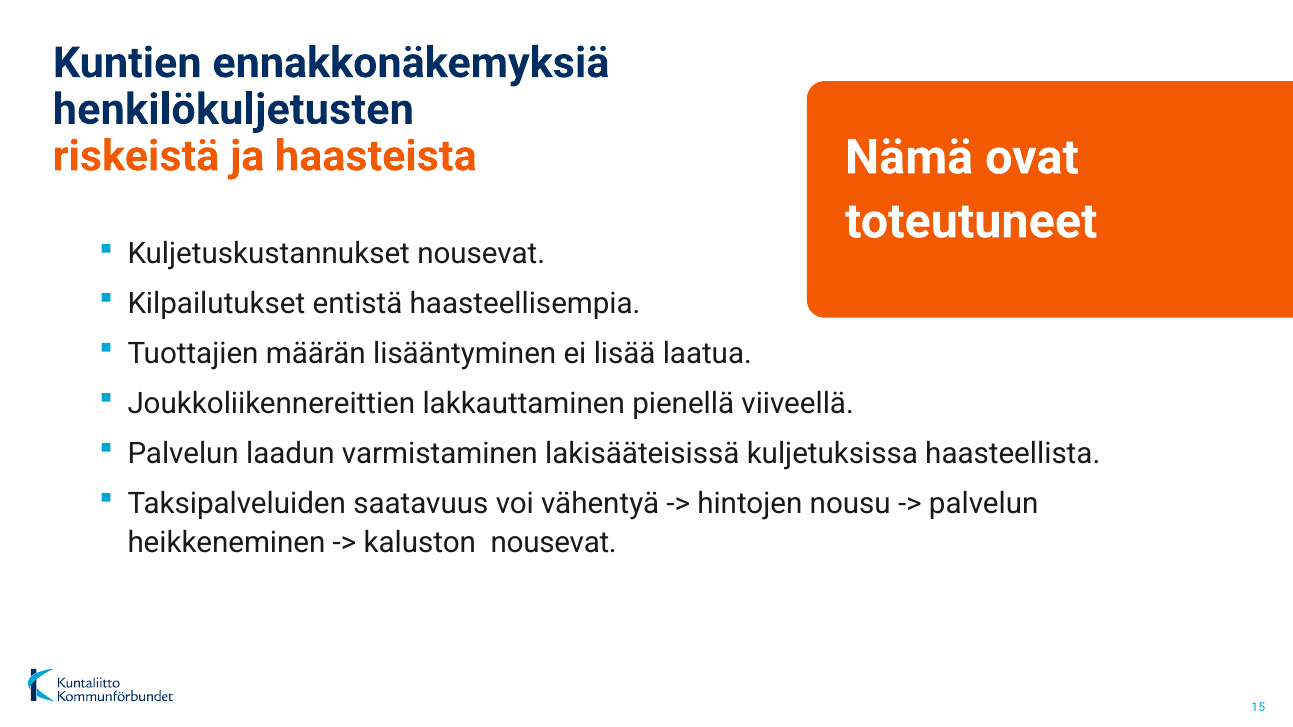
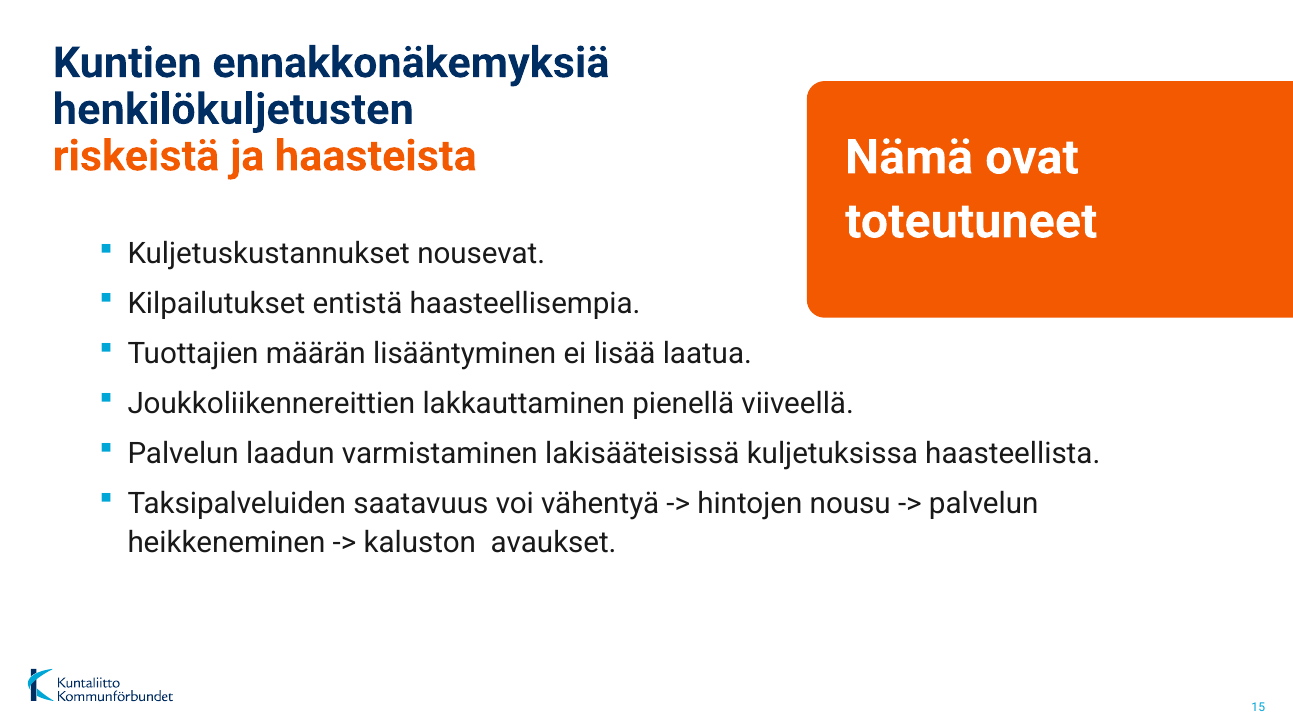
kaluston nousevat: nousevat -> avaukset (554, 543)
